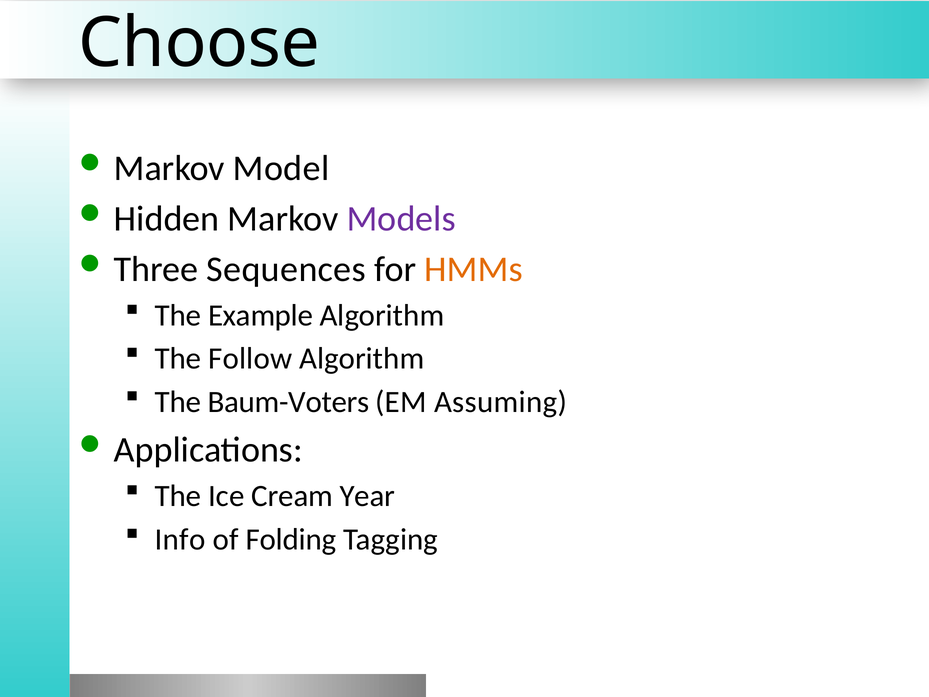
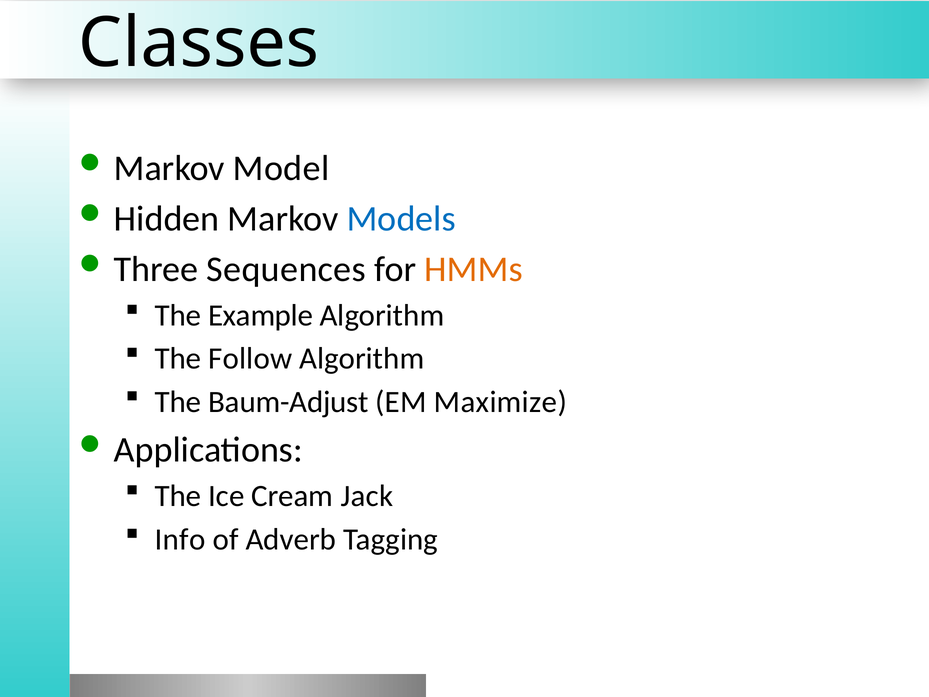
Choose: Choose -> Classes (199, 43)
Models colour: purple -> blue (401, 219)
Baum-Voters: Baum-Voters -> Baum-Adjust (288, 402)
Assuming: Assuming -> Maximize (500, 402)
Year: Year -> Jack (367, 496)
Folding: Folding -> Adverb (291, 539)
